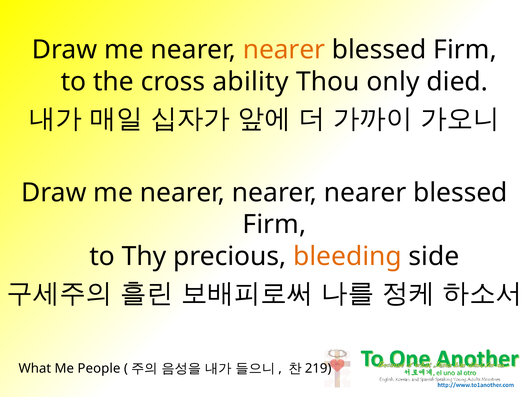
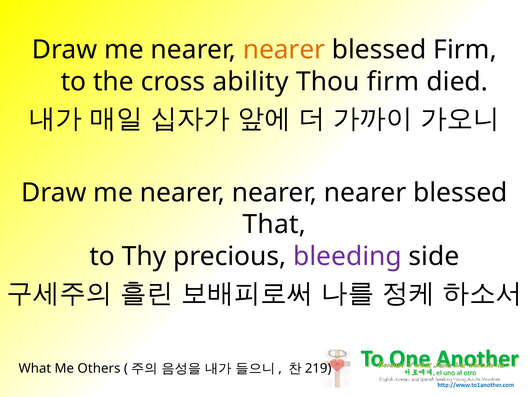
Thou only: only -> firm (393, 82)
Firm: Firm -> That (274, 224)
bleeding colour: orange -> purple (348, 256)
People: People -> Others (99, 368)
